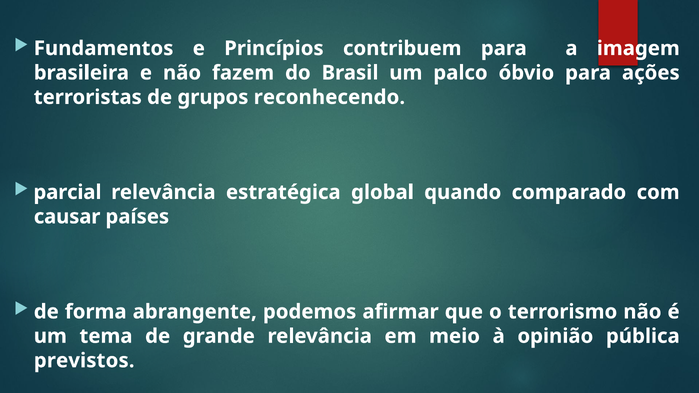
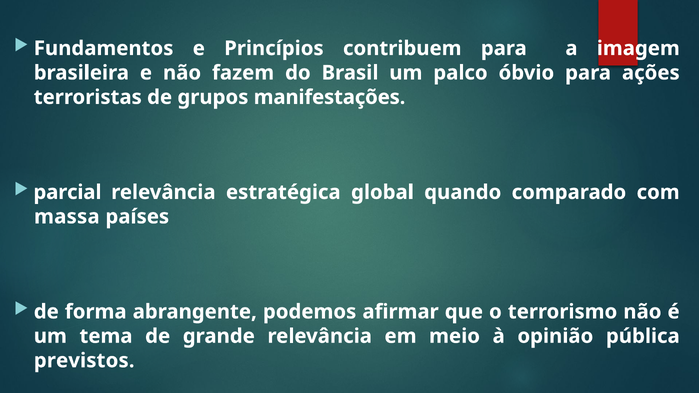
reconhecendo: reconhecendo -> manifestações (330, 97)
causar: causar -> massa (67, 217)
